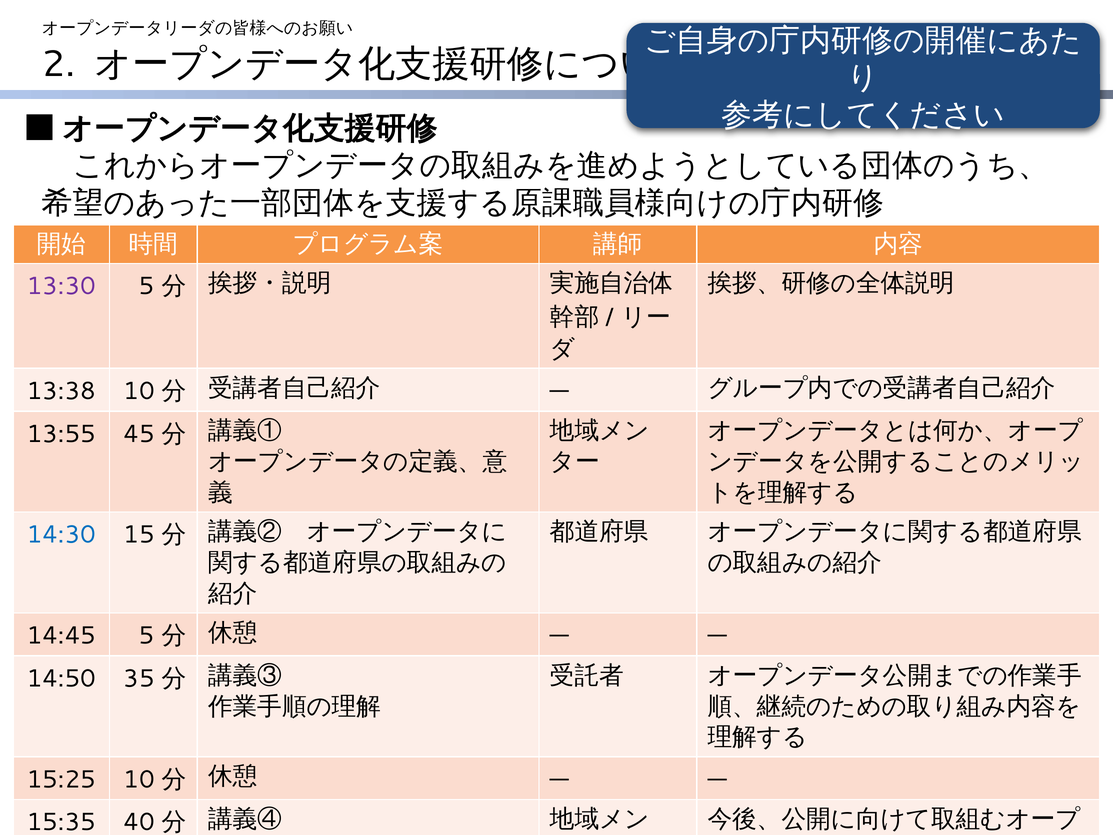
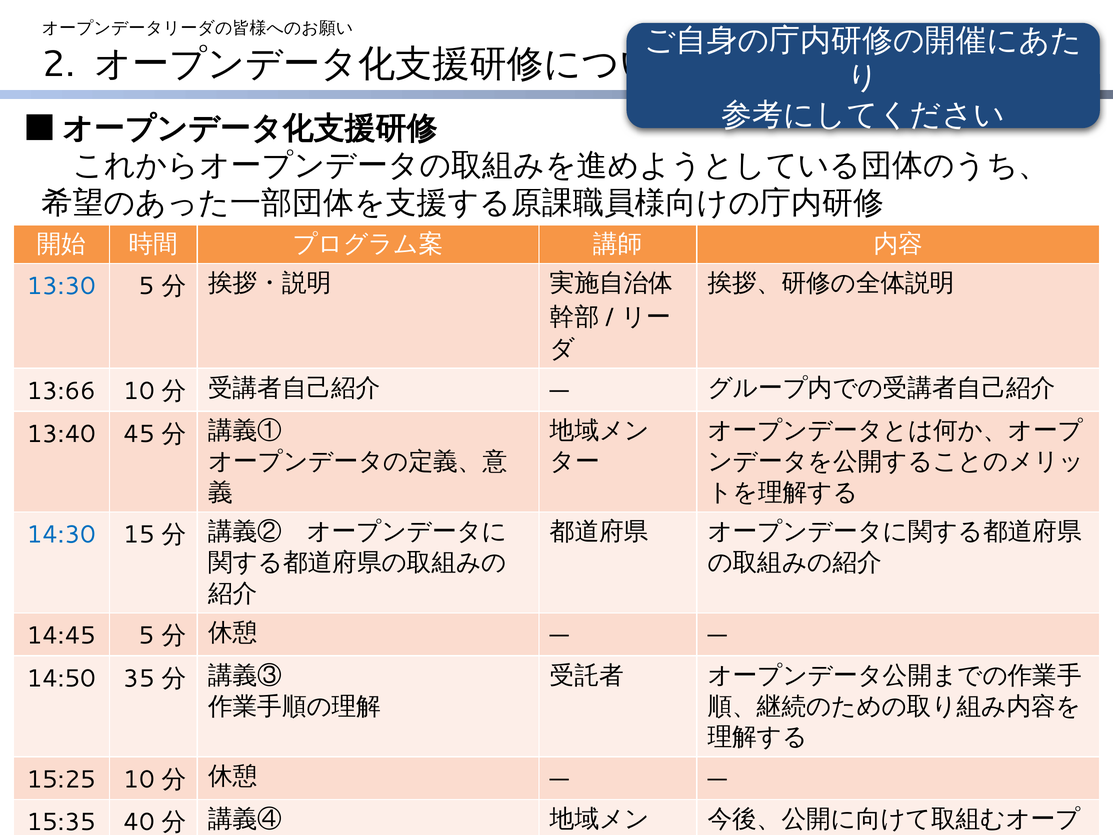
13:30 colour: purple -> blue (61, 286)
13:38: 13:38 -> 13:66 (61, 391)
13:55: 13:55 -> 13:40 (61, 434)
